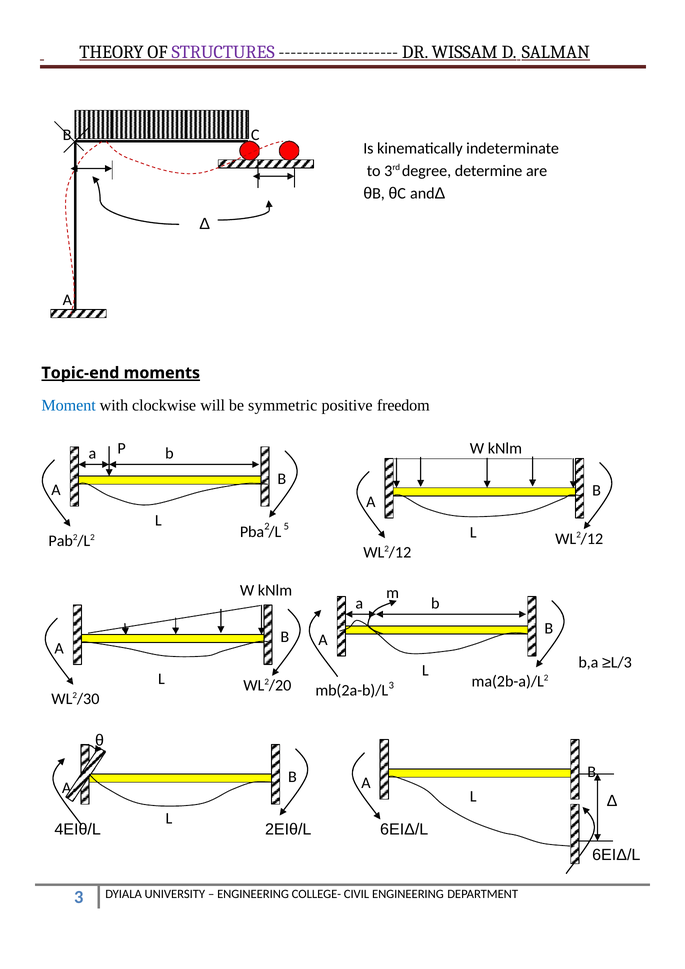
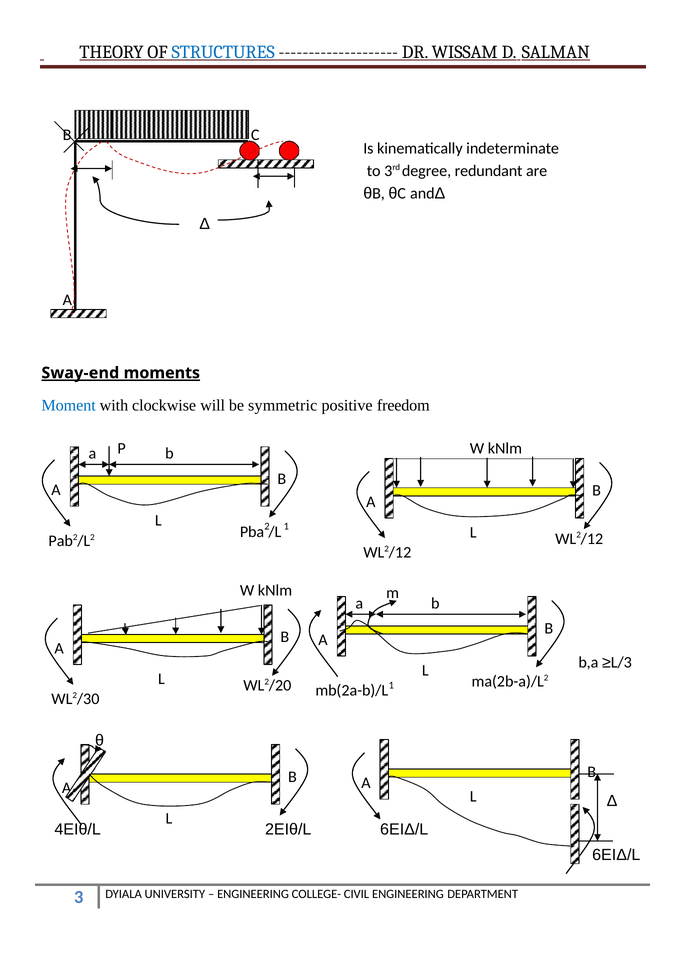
STRUCTURES colour: purple -> blue (223, 52)
determine: determine -> redundant (489, 171)
Topic-end: Topic-end -> Sway-end (80, 373)
2 5: 5 -> 1 (286, 527)
mb(2a-b)/L 3: 3 -> 1 (391, 685)
